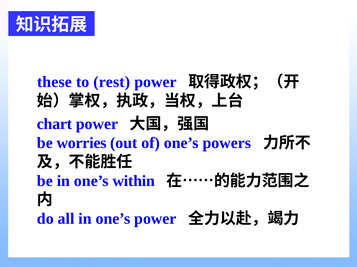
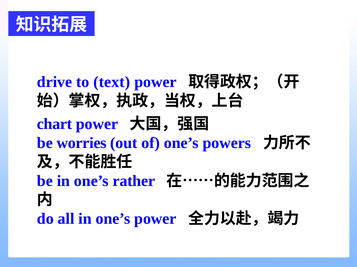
these: these -> drive (55, 82)
rest: rest -> text (112, 82)
within: within -> rather (134, 181)
